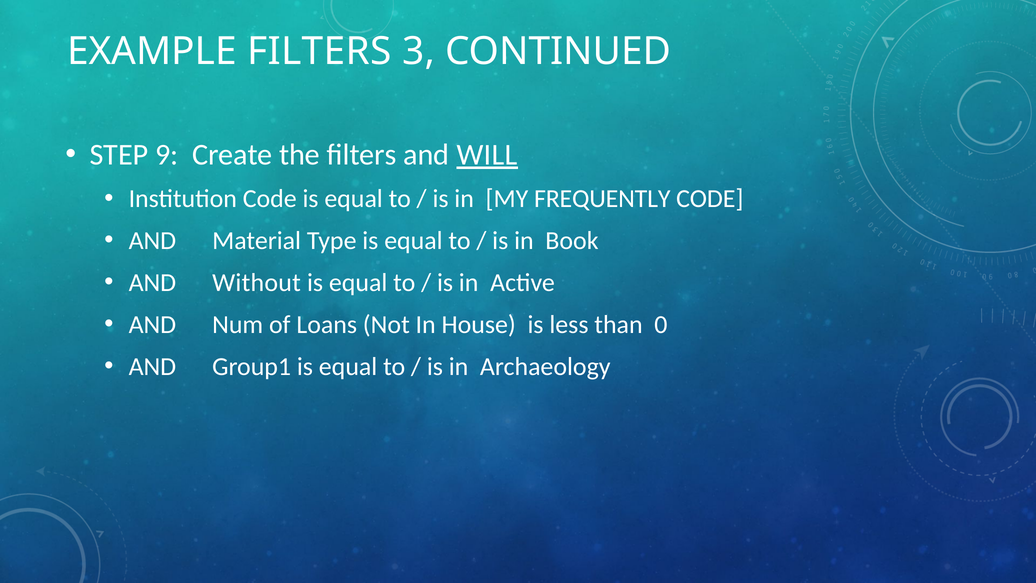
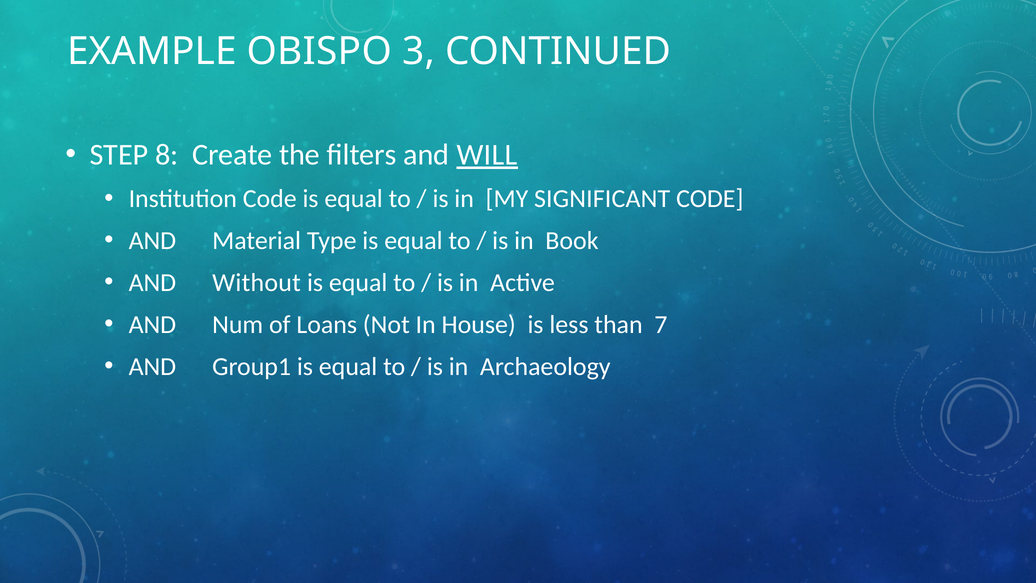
EXAMPLE FILTERS: FILTERS -> OBISPO (319, 51)
9: 9 -> 8 (167, 155)
FREQUENTLY: FREQUENTLY -> SIGNIFICANT (602, 199)
0: 0 -> 7 (661, 324)
